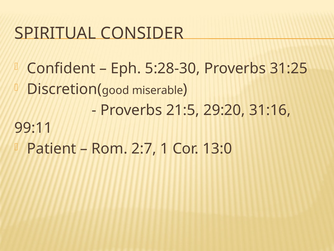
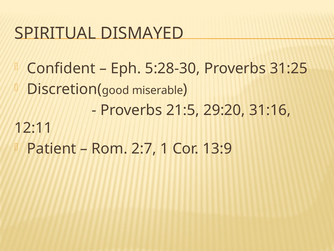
CONSIDER: CONSIDER -> DISMAYED (142, 33)
99:11: 99:11 -> 12:11 (33, 128)
13:0: 13:0 -> 13:9 (217, 149)
